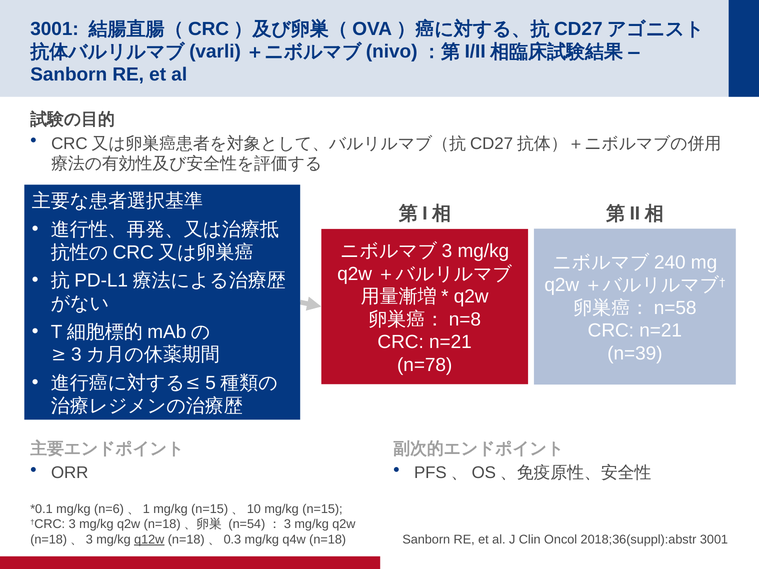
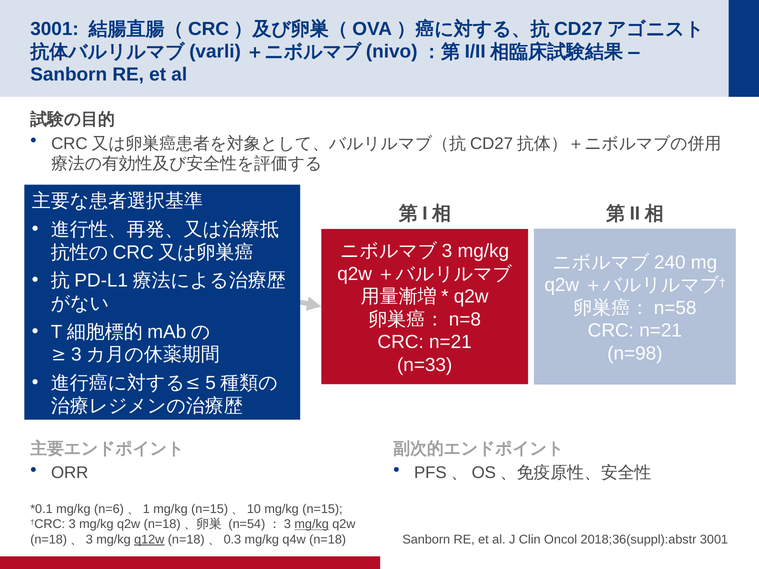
n=39: n=39 -> n=98 (635, 354)
n=78: n=78 -> n=33 (425, 365)
mg/kg underline: none -> present (312, 525)
